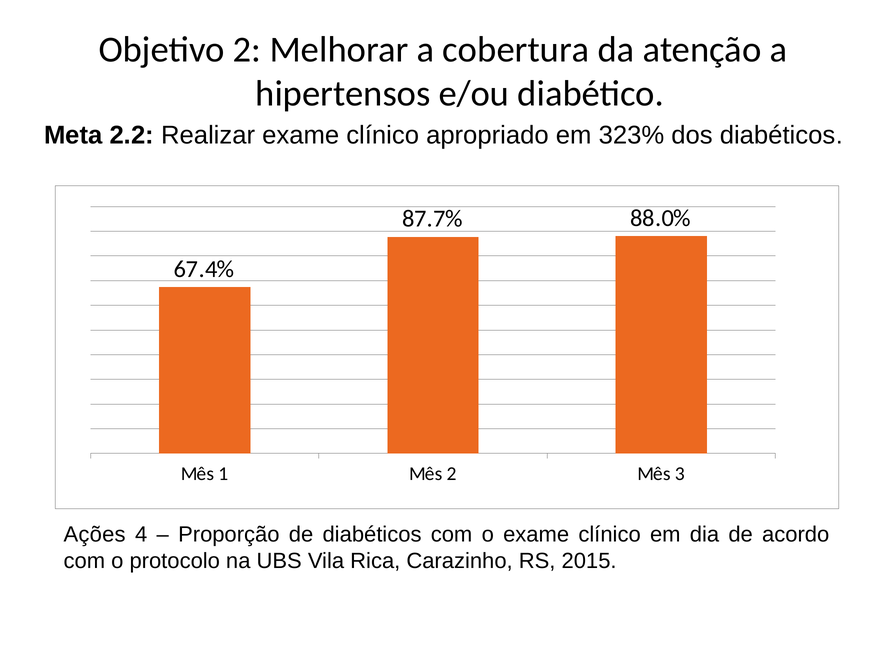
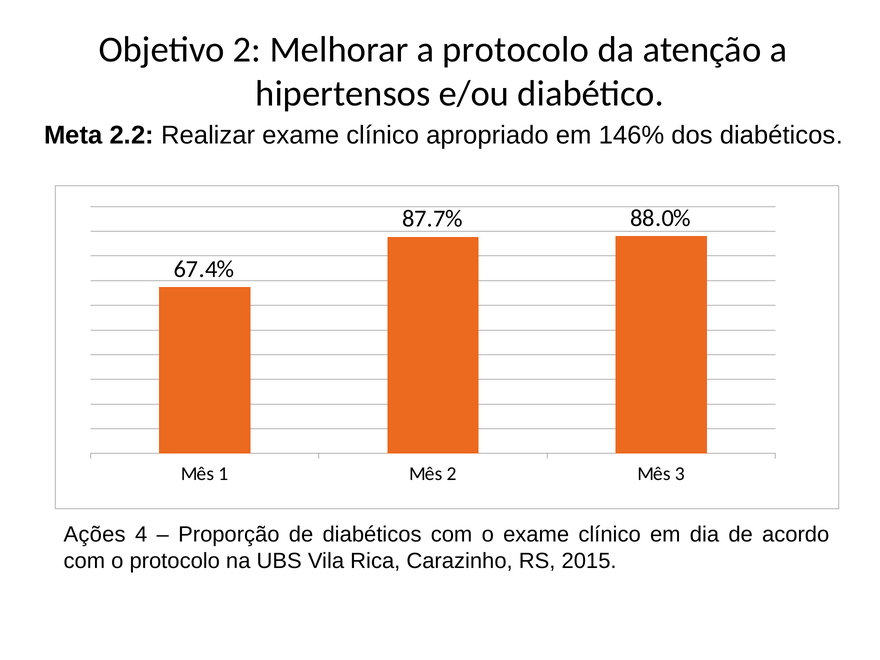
a cobertura: cobertura -> protocolo (516, 50)
323%: 323% -> 146% (631, 135)
